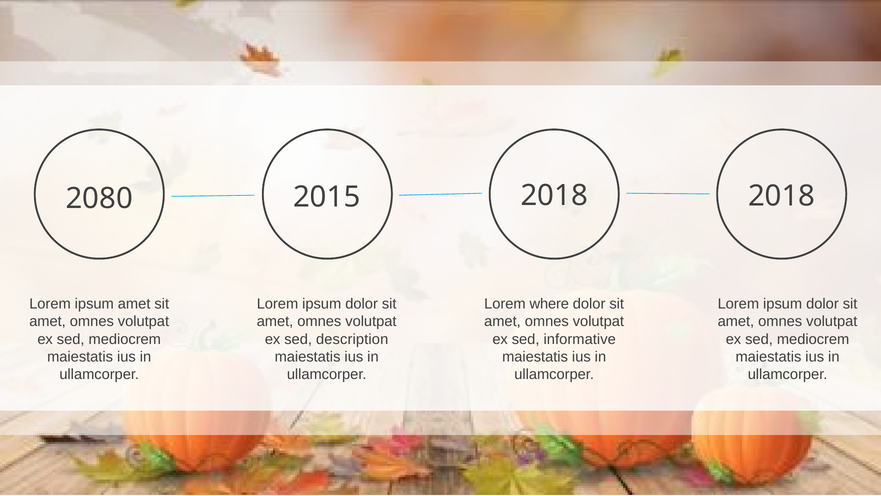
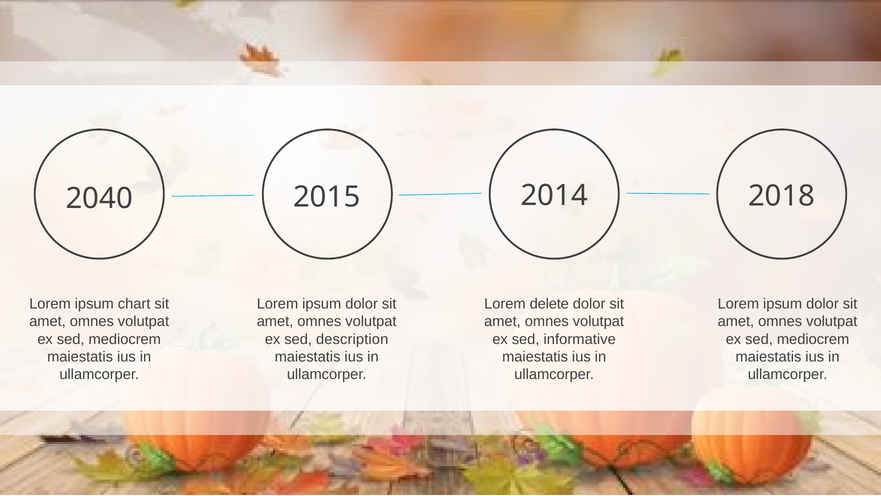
2080: 2080 -> 2040 (99, 198)
2015 2018: 2018 -> 2014 (554, 195)
ipsum amet: amet -> chart (134, 304)
where: where -> delete (549, 304)
